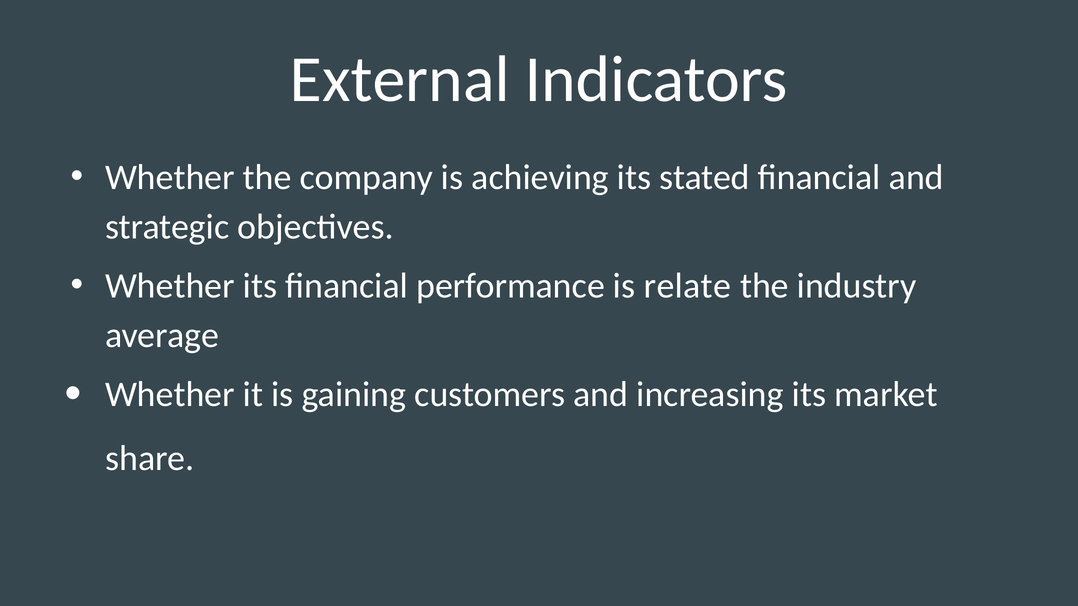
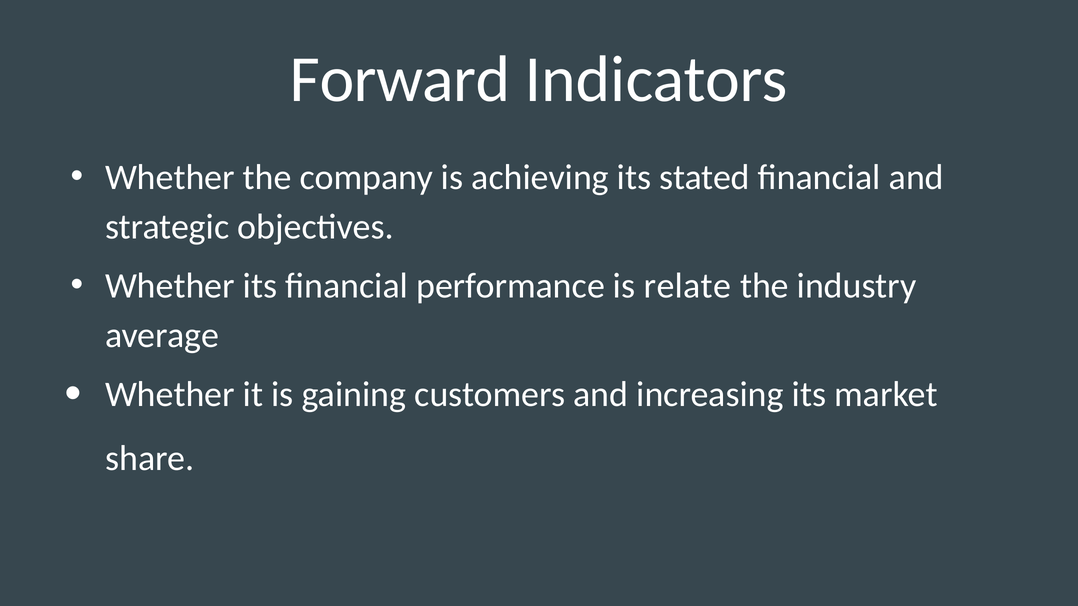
External: External -> Forward (400, 79)
